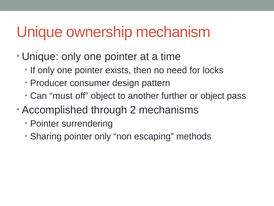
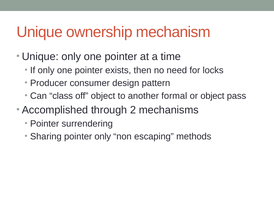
must: must -> class (61, 96)
further: further -> formal (174, 96)
